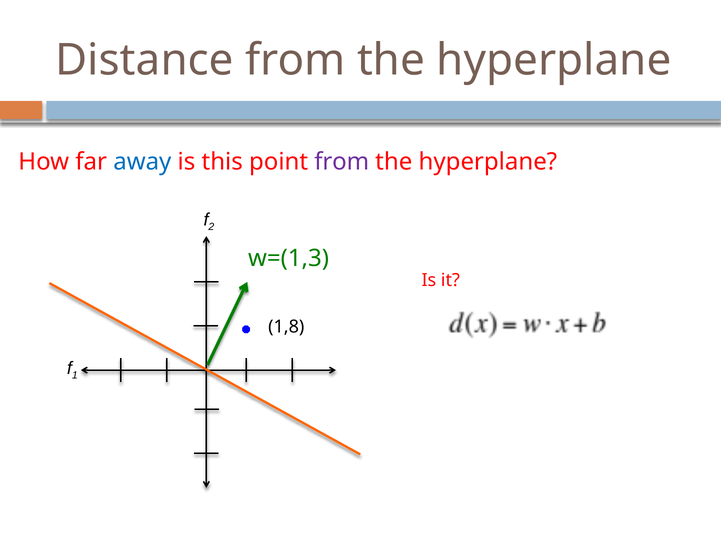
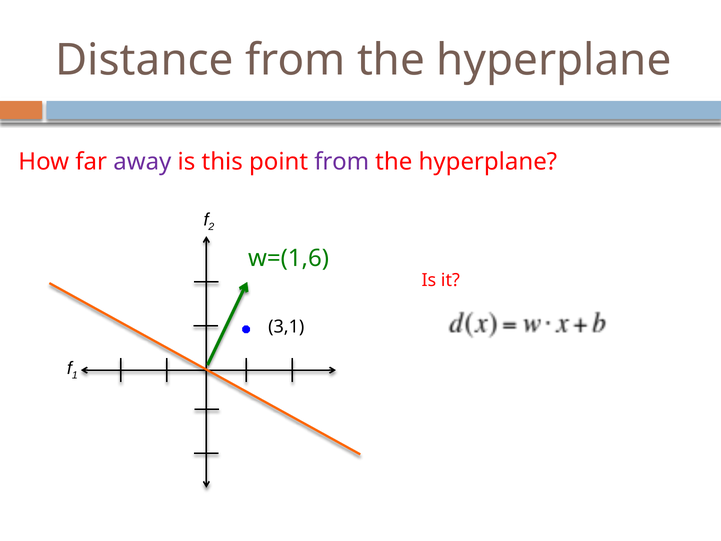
away colour: blue -> purple (142, 162)
w=(1,3: w=(1,3 -> w=(1,6 (288, 258)
1,8: 1,8 -> 3,1 (286, 327)
